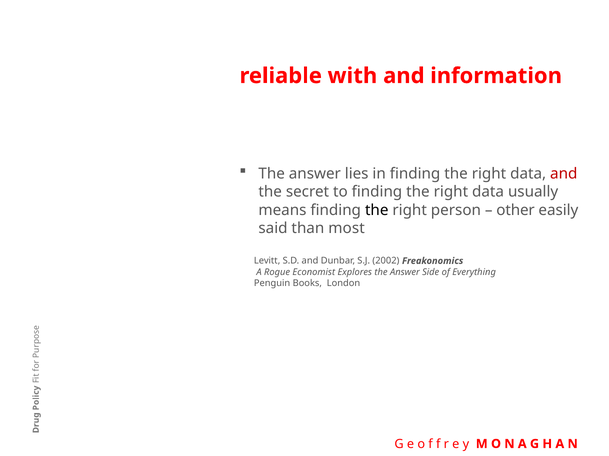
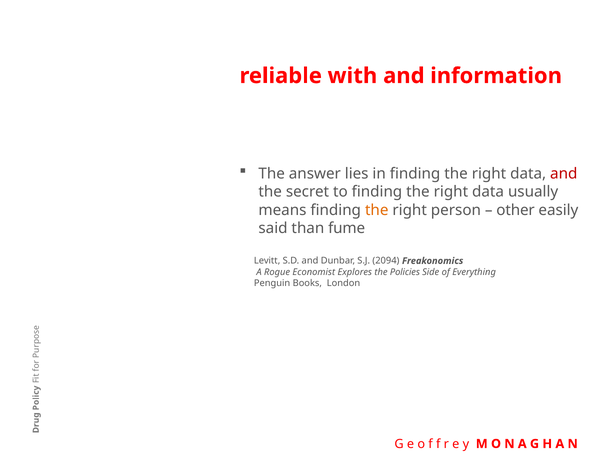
the colour: black -> orange (377, 210)
most: most -> fume (347, 229)
2002: 2002 -> 2094 (386, 261)
Explores the Answer: Answer -> Policies (405, 272)
